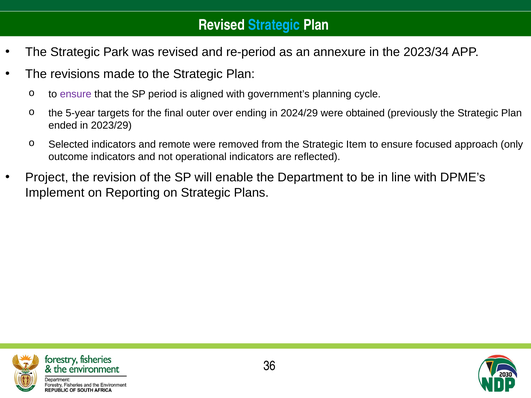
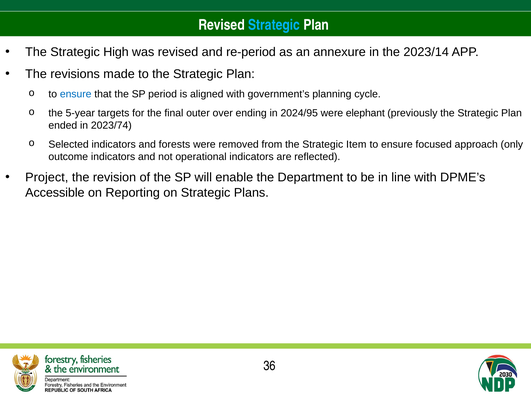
Park: Park -> High (116, 52)
2023/34: 2023/34 -> 2023/14 (426, 52)
ensure colour: purple -> blue (76, 94)
2024/29: 2024/29 -> 2024/95 (299, 113)
obtained: obtained -> elephant (365, 113)
2023/29: 2023/29 -> 2023/74 (111, 125)
remote: remote -> forests (174, 144)
Implement: Implement -> Accessible (55, 193)
